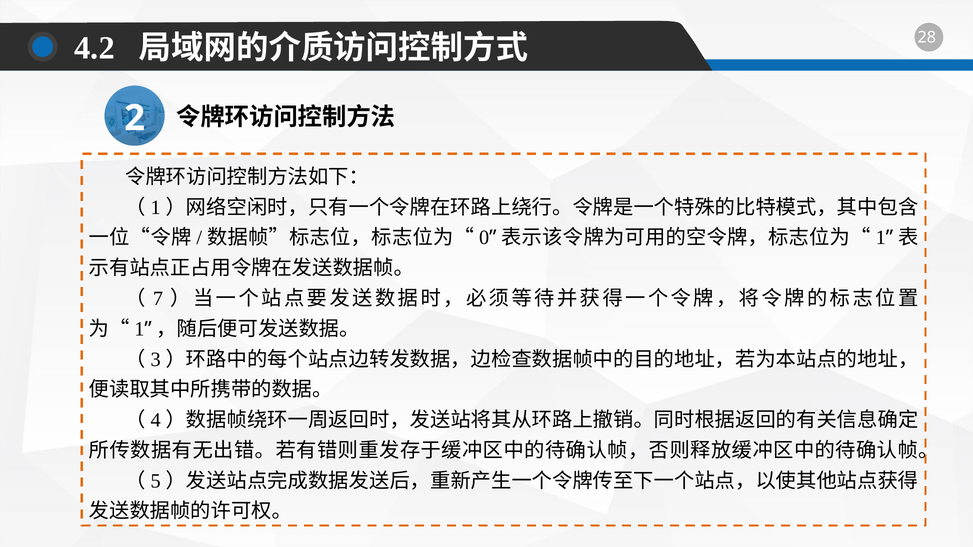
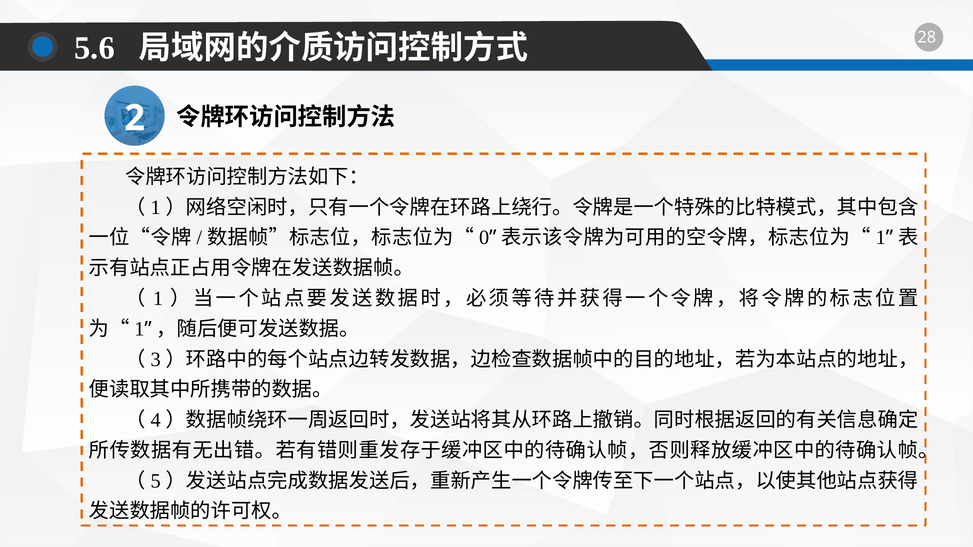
4.2: 4.2 -> 5.6 (94, 48)
7: 7 -> 1 (158, 299)
